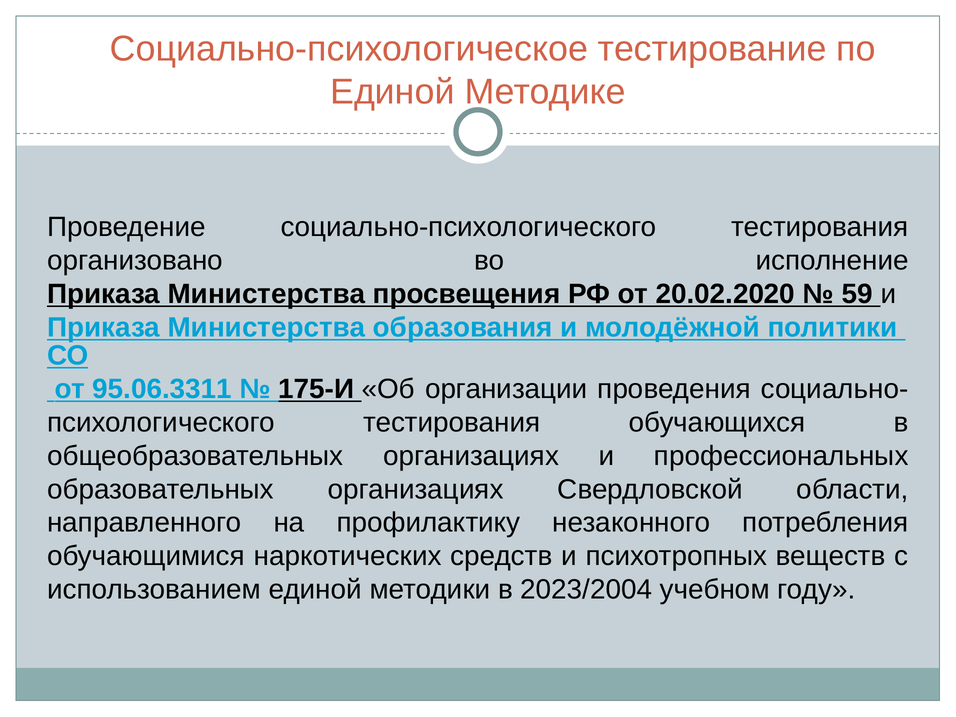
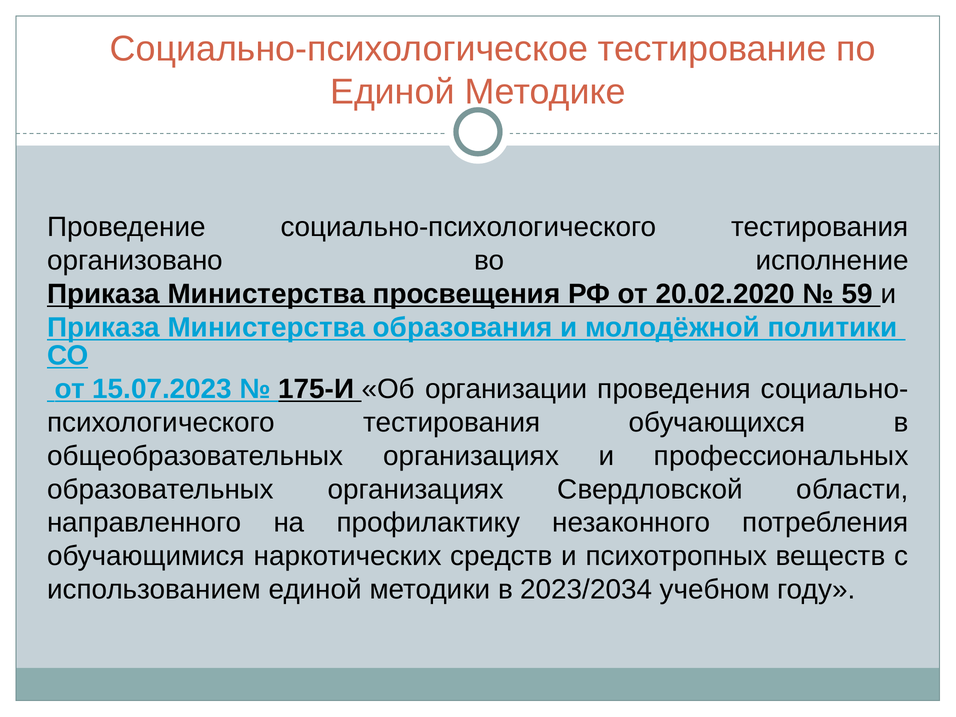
95.06.3311: 95.06.3311 -> 15.07.2023 (162, 389)
2023/2004: 2023/2004 -> 2023/2034 (586, 590)
